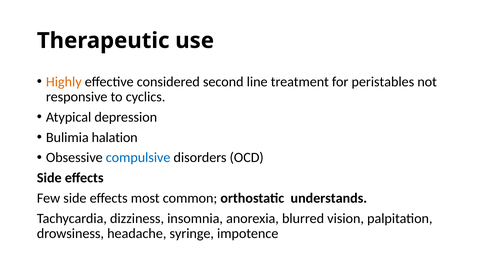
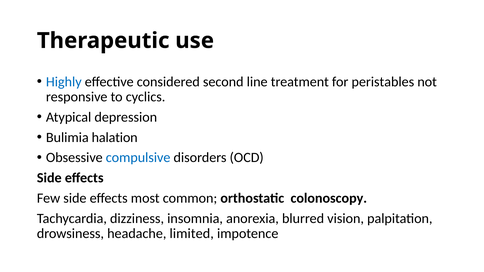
Highly colour: orange -> blue (64, 82)
understands: understands -> colonoscopy (329, 198)
syringe: syringe -> limited (192, 234)
